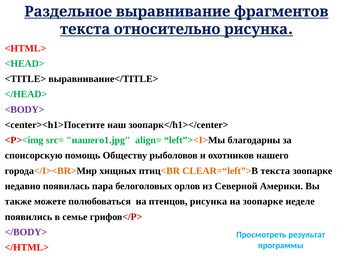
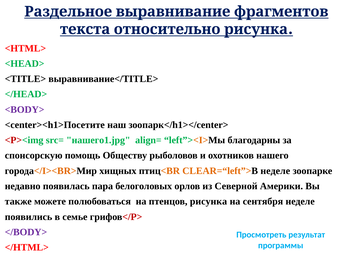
CLEAR=“left”>В текста: текста -> неделе (275, 171)
на зоопарке: зоопарке -> сентября (263, 201)
